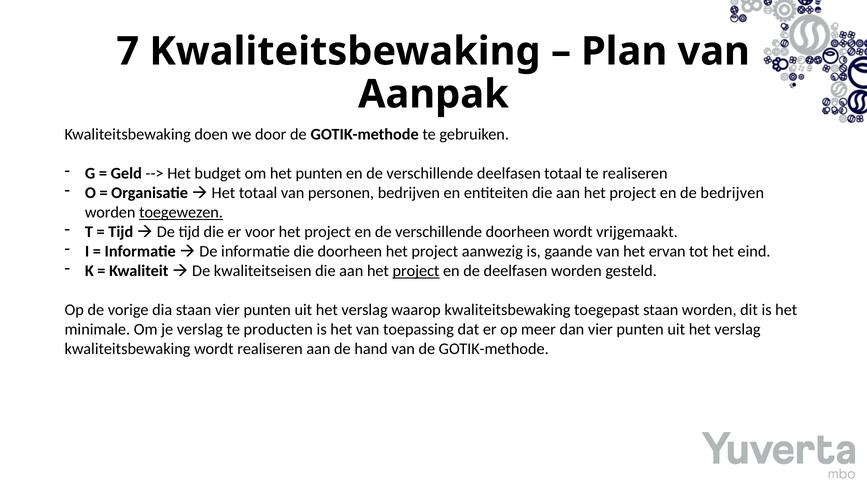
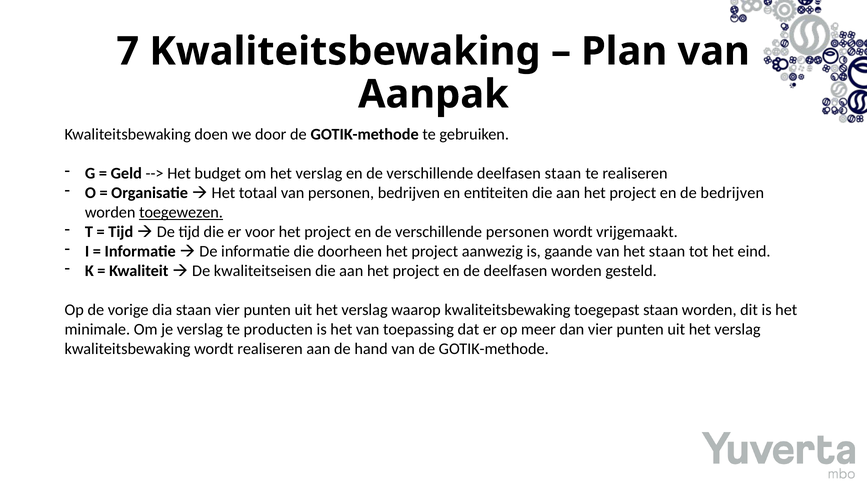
om het punten: punten -> verslag (319, 173)
deelfasen totaal: totaal -> staan (563, 173)
verschillende doorheen: doorheen -> personen (518, 232)
het ervan: ervan -> staan (667, 251)
project underline: present -> none (416, 271)
